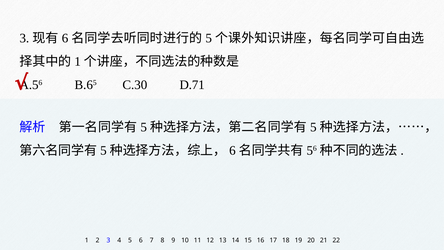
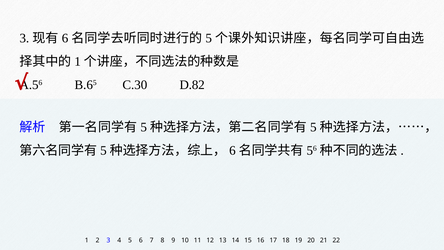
D.71: D.71 -> D.82 (192, 85)
